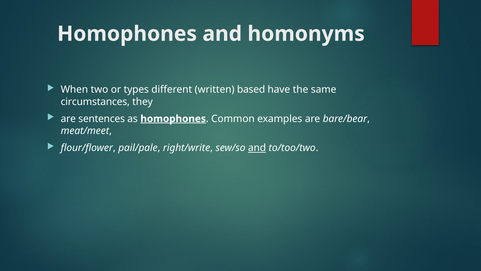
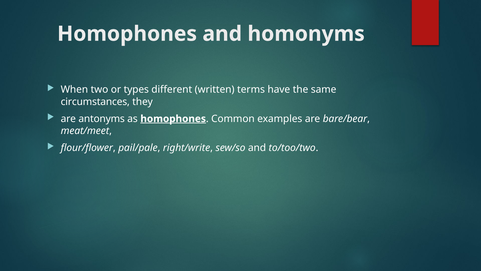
based: based -> terms (251, 90)
sentences: sentences -> antonyms (102, 119)
and underline: present -> none (257, 148)
